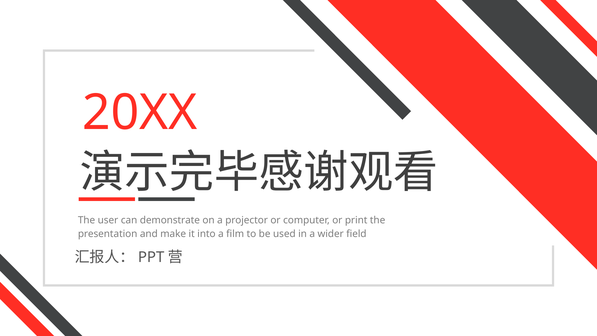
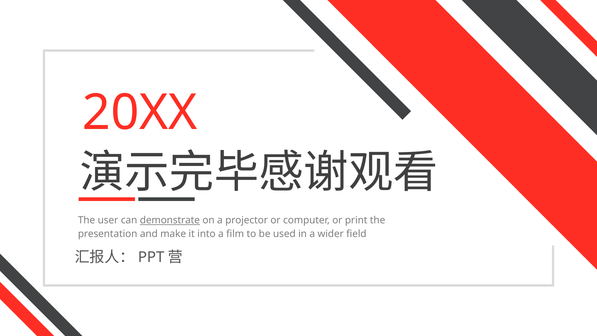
demonstrate underline: none -> present (170, 220)
